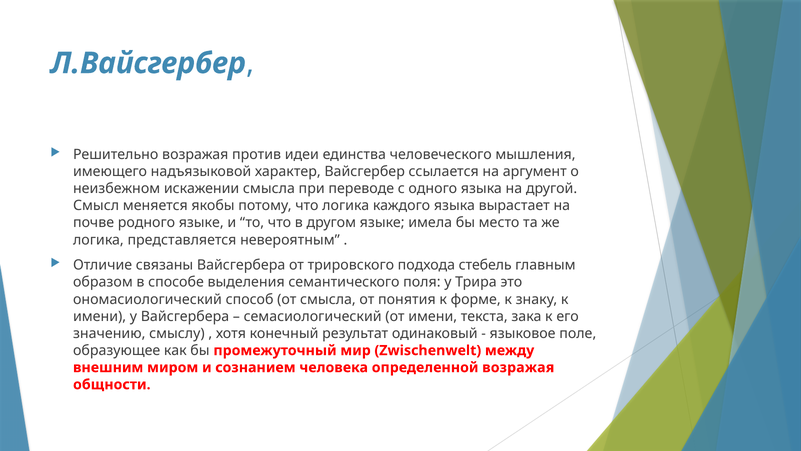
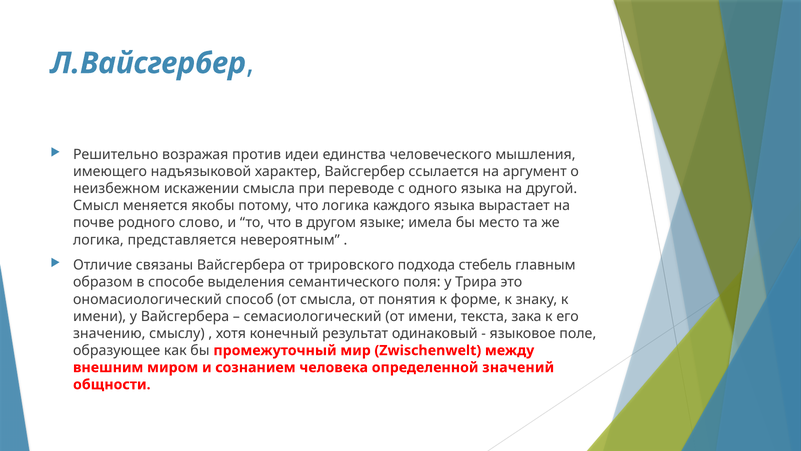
родного языке: языке -> слово (201, 223)
определенной возражая: возражая -> значений (518, 367)
